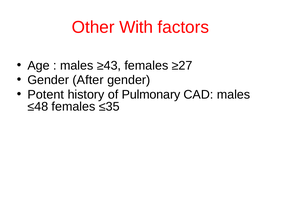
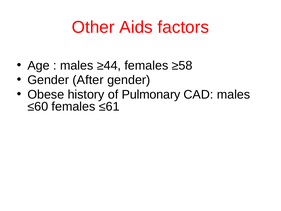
With: With -> Aids (136, 27)
≥43: ≥43 -> ≥44 (109, 65)
≥27: ≥27 -> ≥58 (182, 65)
Potent: Potent -> Obese (46, 94)
≤48: ≤48 -> ≤60 (38, 106)
≤35: ≤35 -> ≤61 (109, 106)
